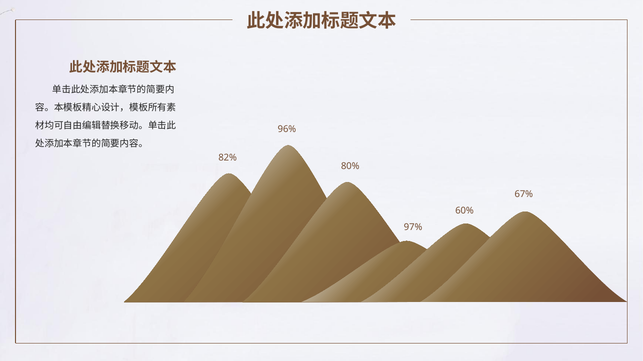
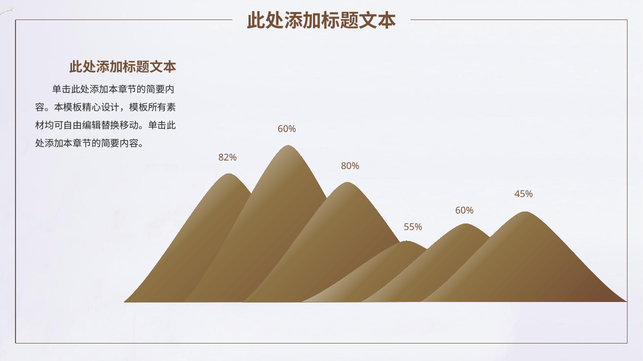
96%: 96% -> 60% (287, 129)
67%: 67% -> 45% (524, 194)
97%: 97% -> 55% (413, 227)
